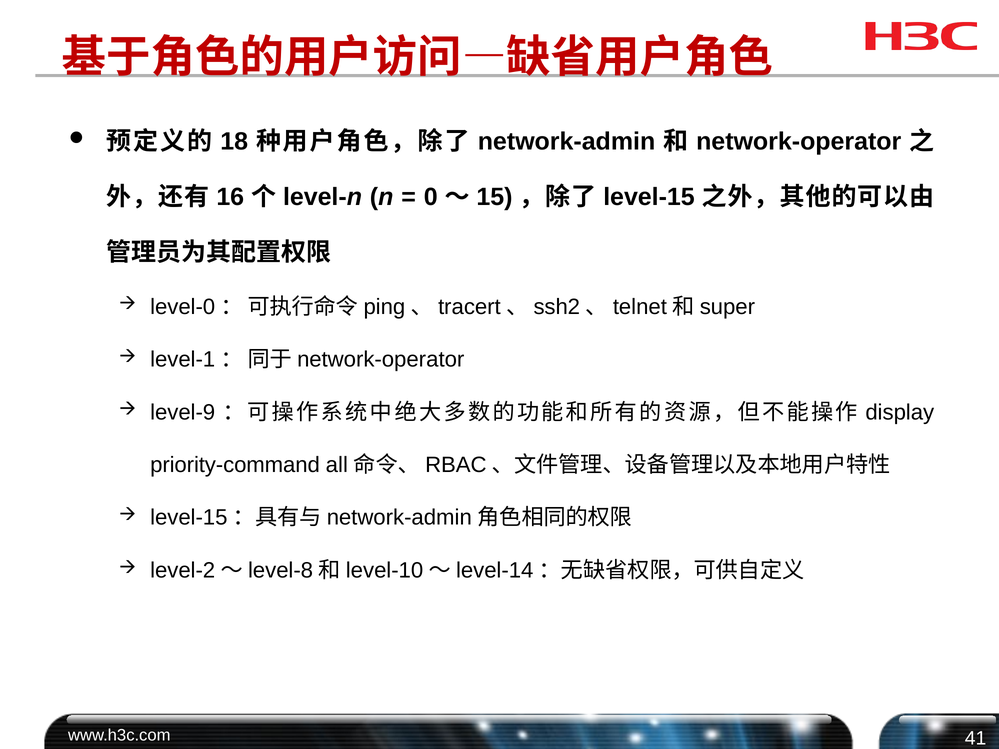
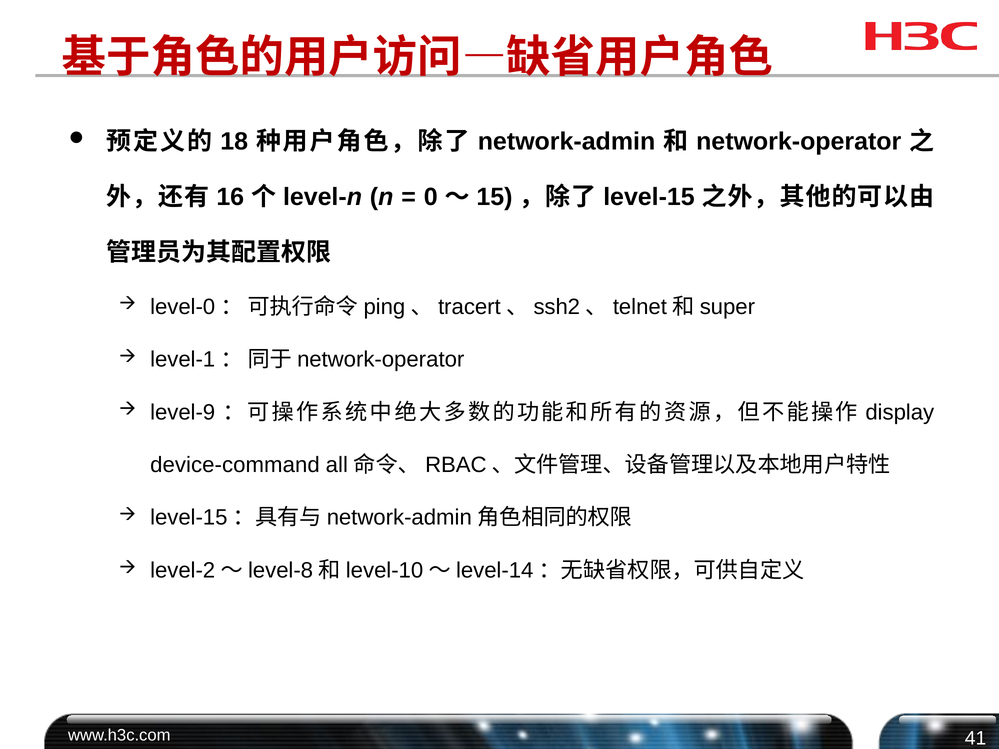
priority-command: priority-command -> device-command (235, 465)
